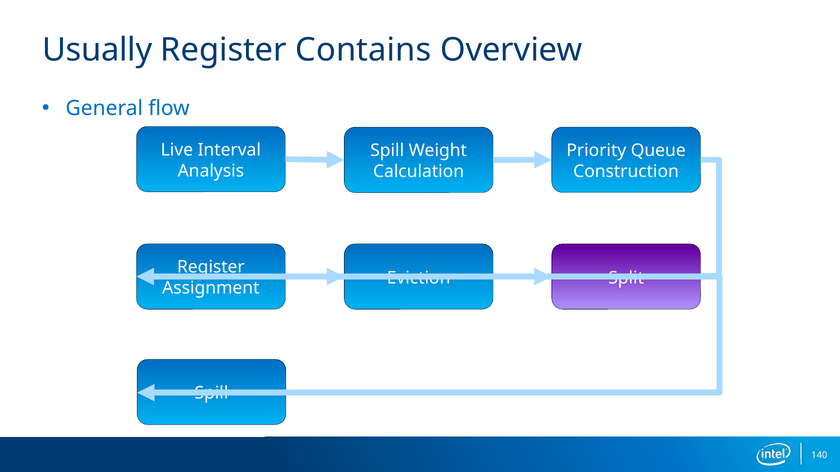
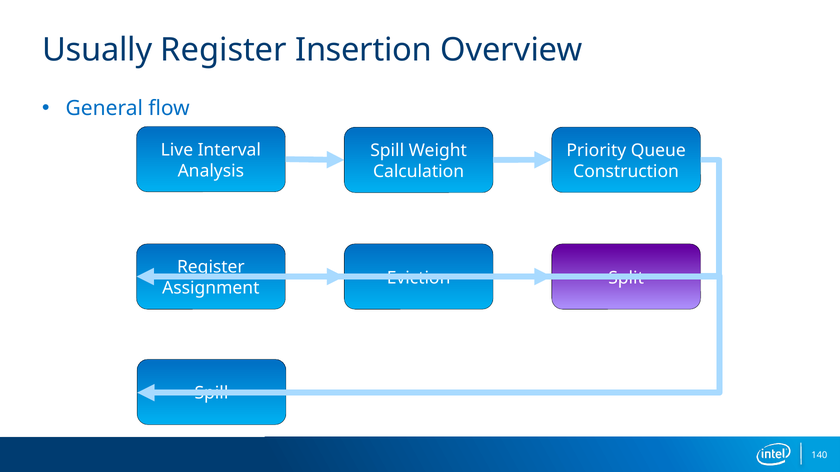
Contains: Contains -> Insertion (364, 50)
